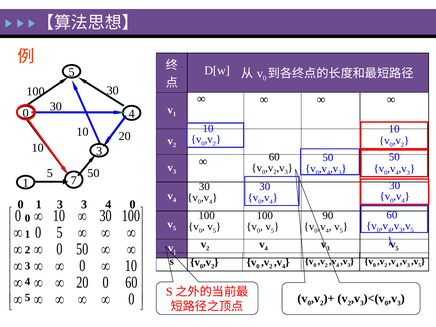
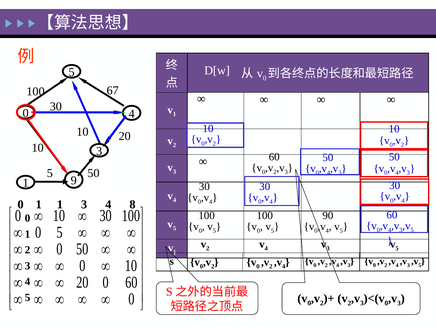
30: 30 -> 67 (113, 91)
7: 7 -> 9 (74, 180)
1 3: 3 -> 1 (60, 205)
3 4 0: 0 -> 8 (133, 205)
